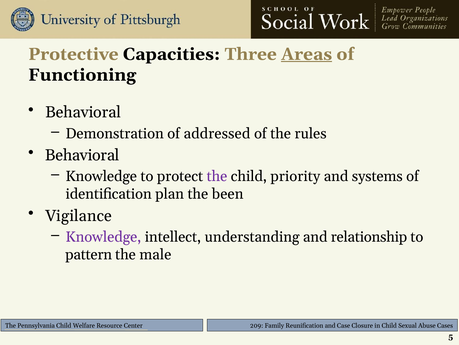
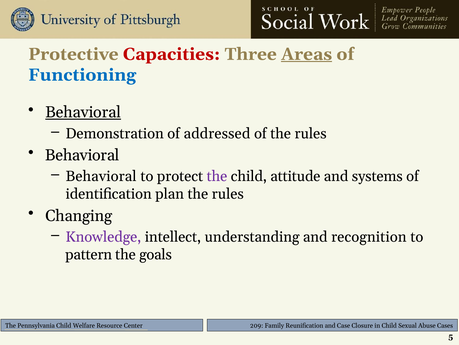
Capacities colour: black -> red (172, 54)
Functioning colour: black -> blue (82, 75)
Behavioral underline: none -> present (83, 112)
Knowledge: Knowledge -> Behavioral (101, 176)
priority: priority -> attitude (295, 176)
been: been -> rules (228, 194)
Vigilance: Vigilance -> Changing (79, 215)
relationship: relationship -> recognition (369, 236)
male: male -> goals (156, 254)
